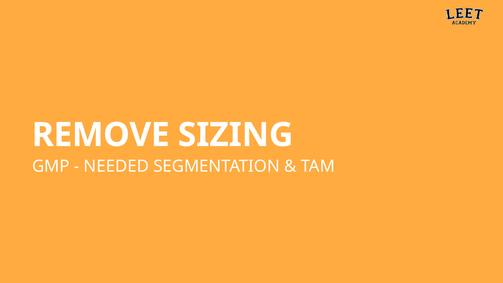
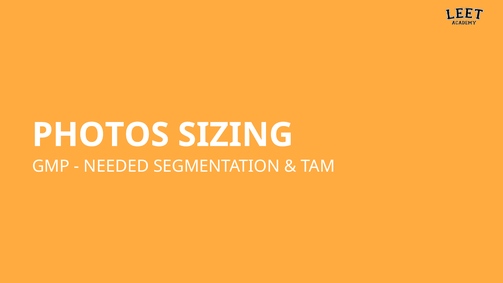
REMOVE: REMOVE -> PHOTOS (101, 135)
